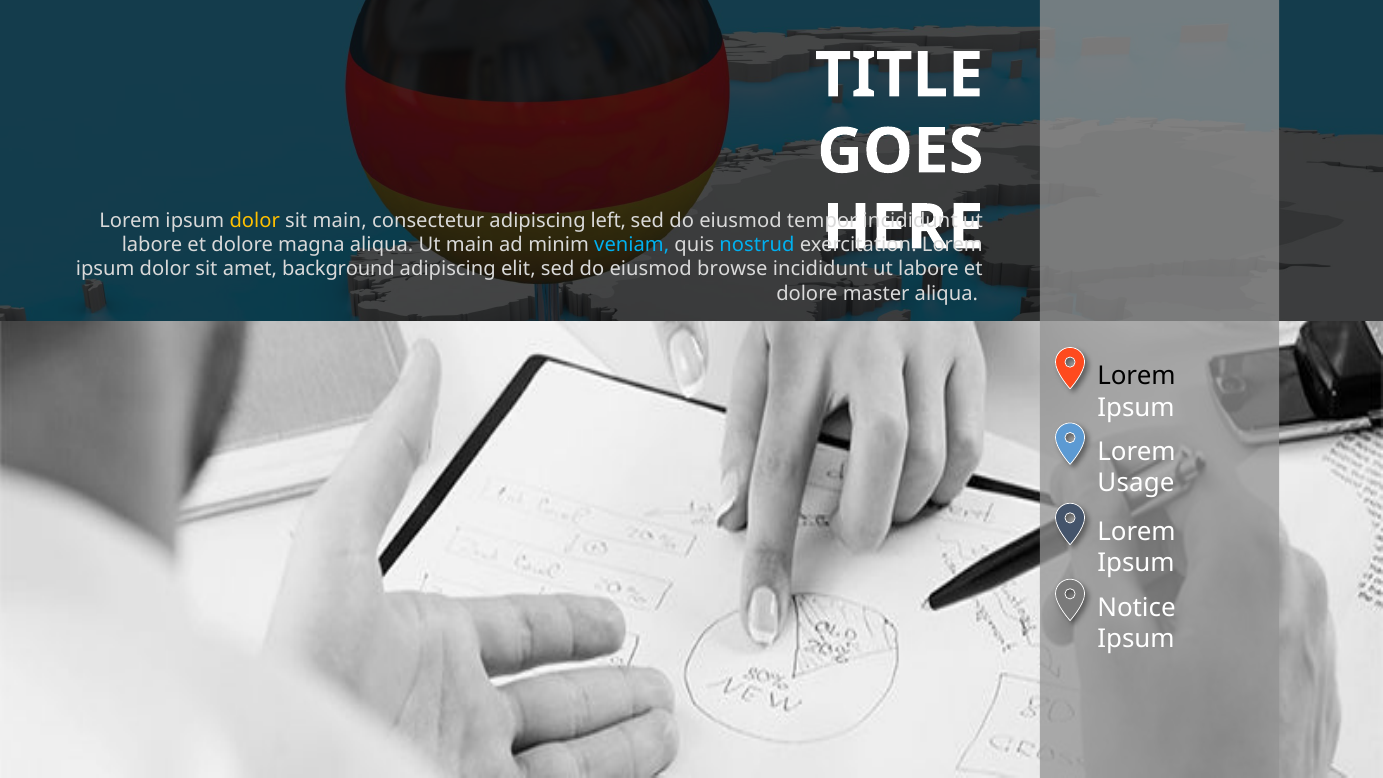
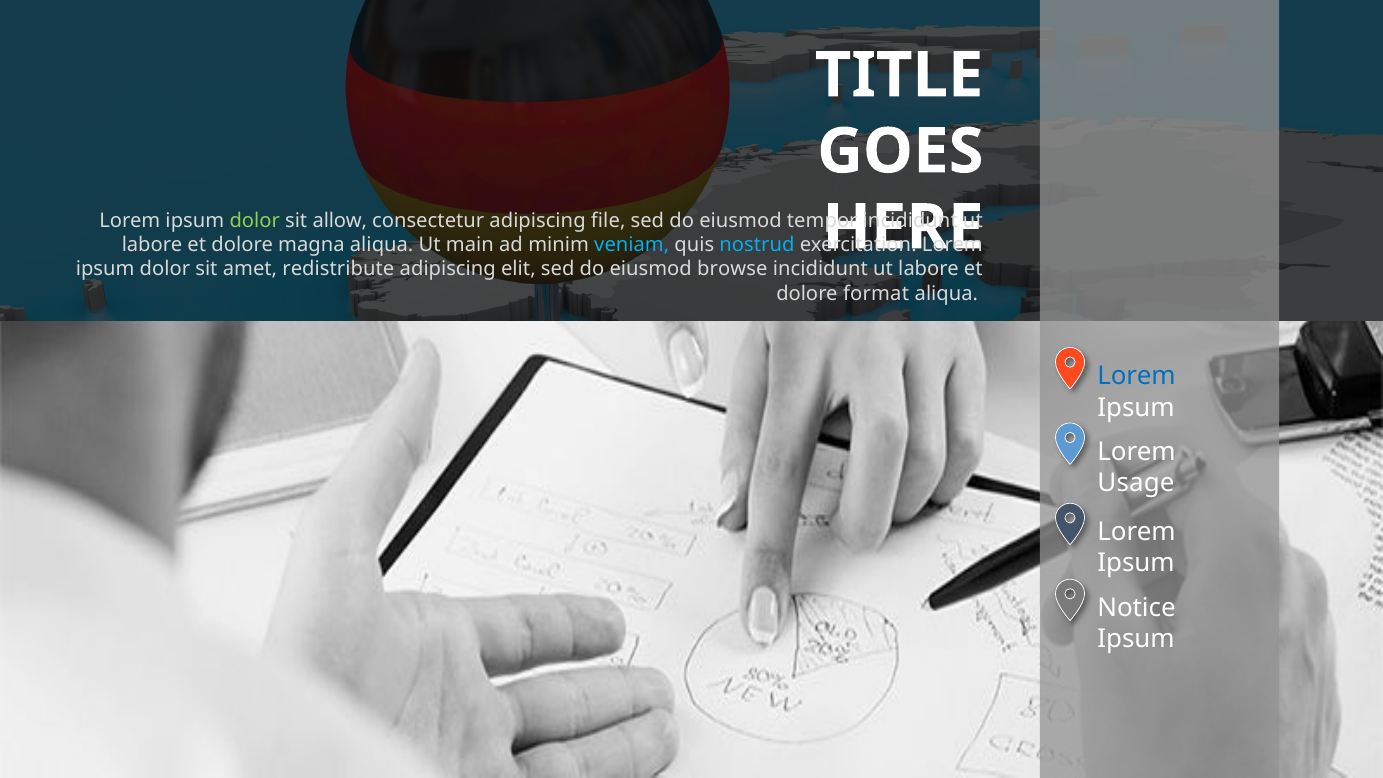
dolor colour: yellow -> light green (255, 221)
sit main: main -> allow (340, 221)
left: left -> file (608, 221)
background: background -> redistribute (338, 269)
master: master -> format (876, 293)
Lorem colour: black -> blue (1137, 376)
